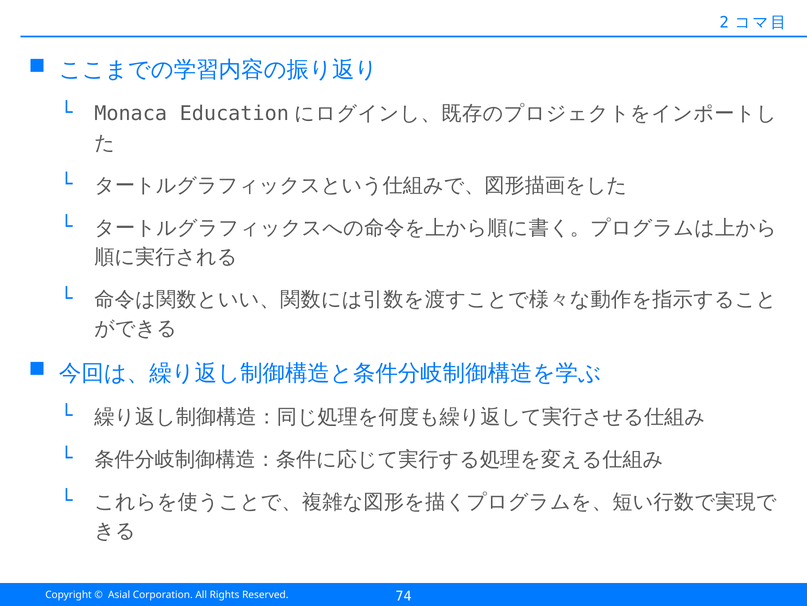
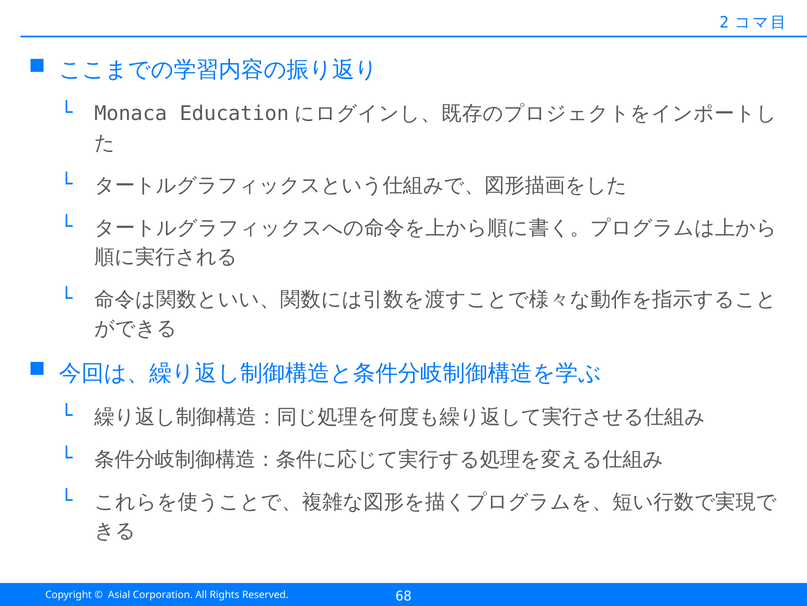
74: 74 -> 68 (404, 596)
